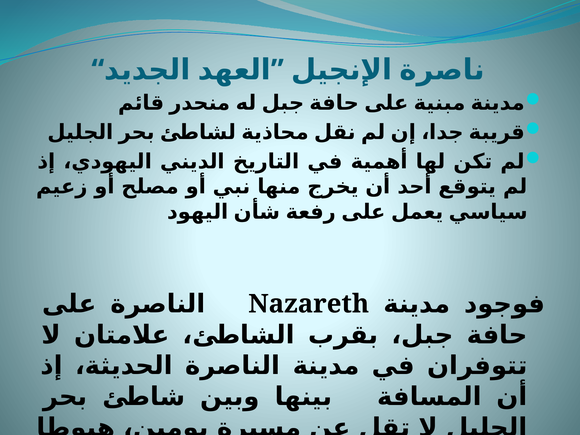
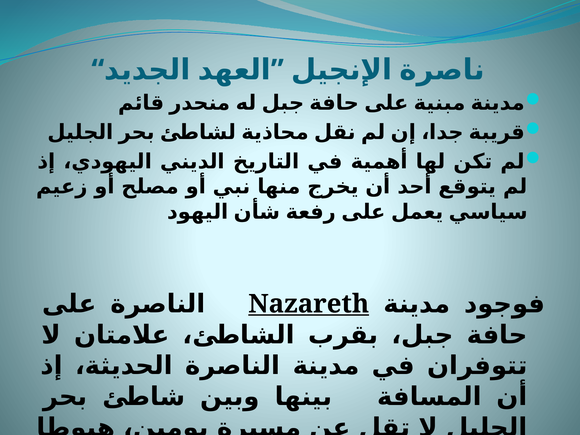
Nazareth underline: none -> present (309, 304)
